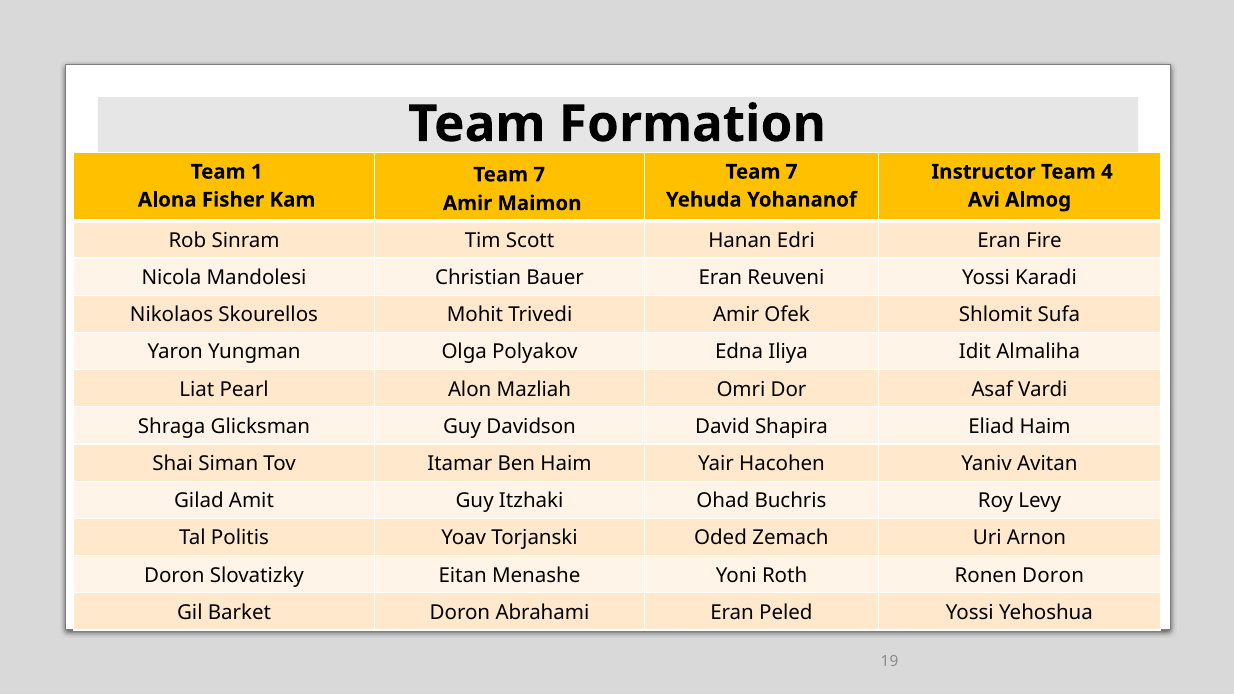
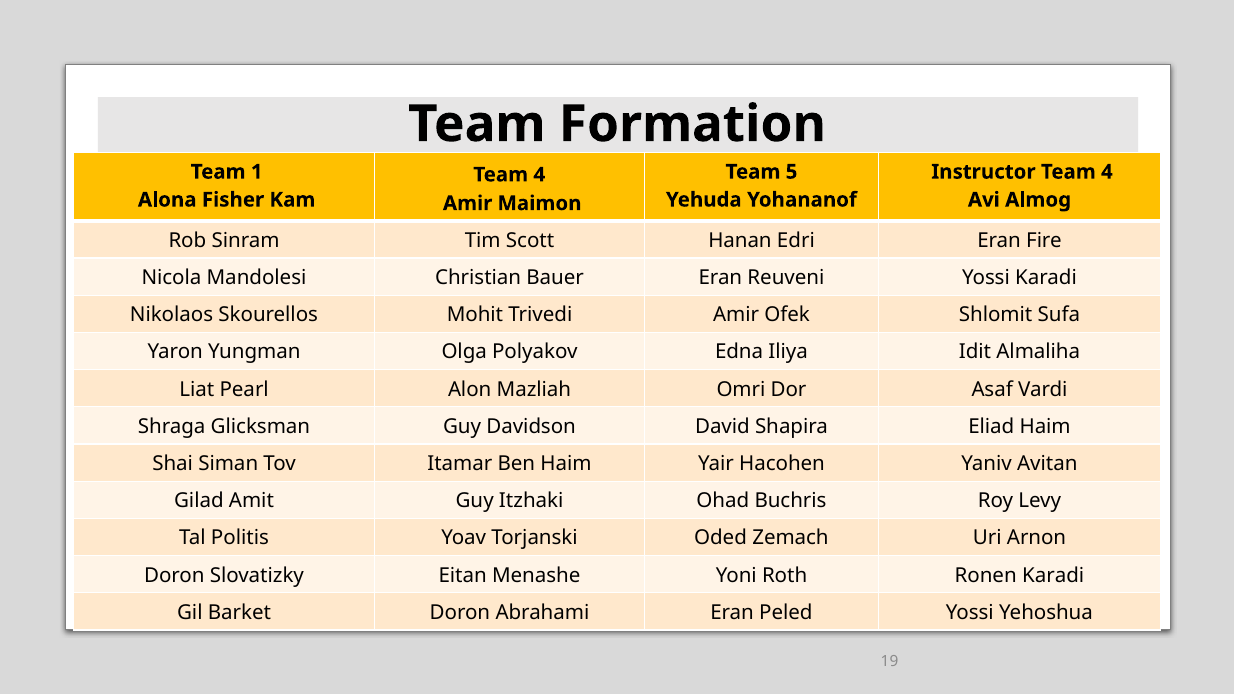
7: 7 -> 5 (792, 172)
7: 7 -> 4 (539, 175)
Ronen Doron: Doron -> Karadi (1053, 575)
